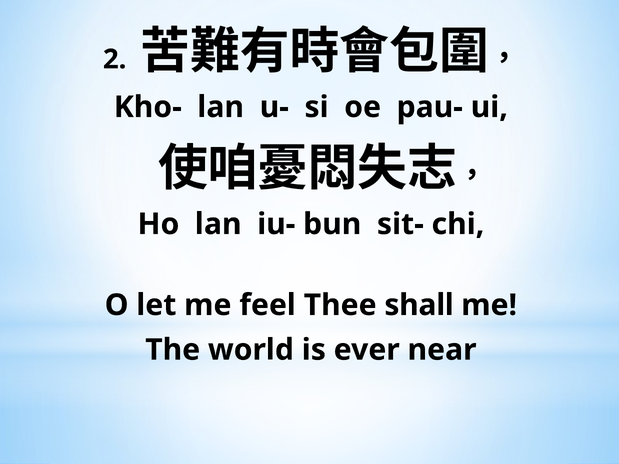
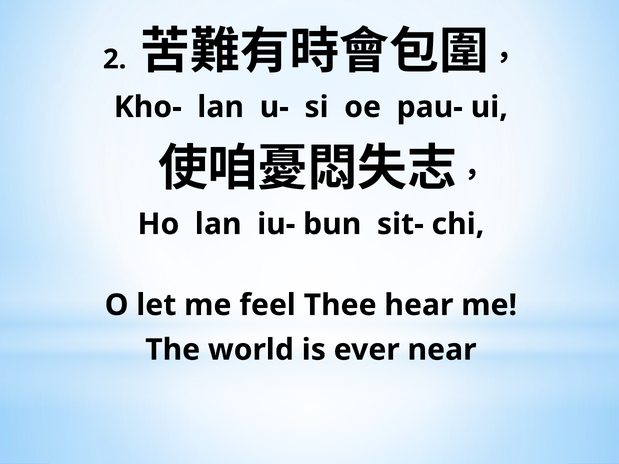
shall: shall -> hear (419, 305)
